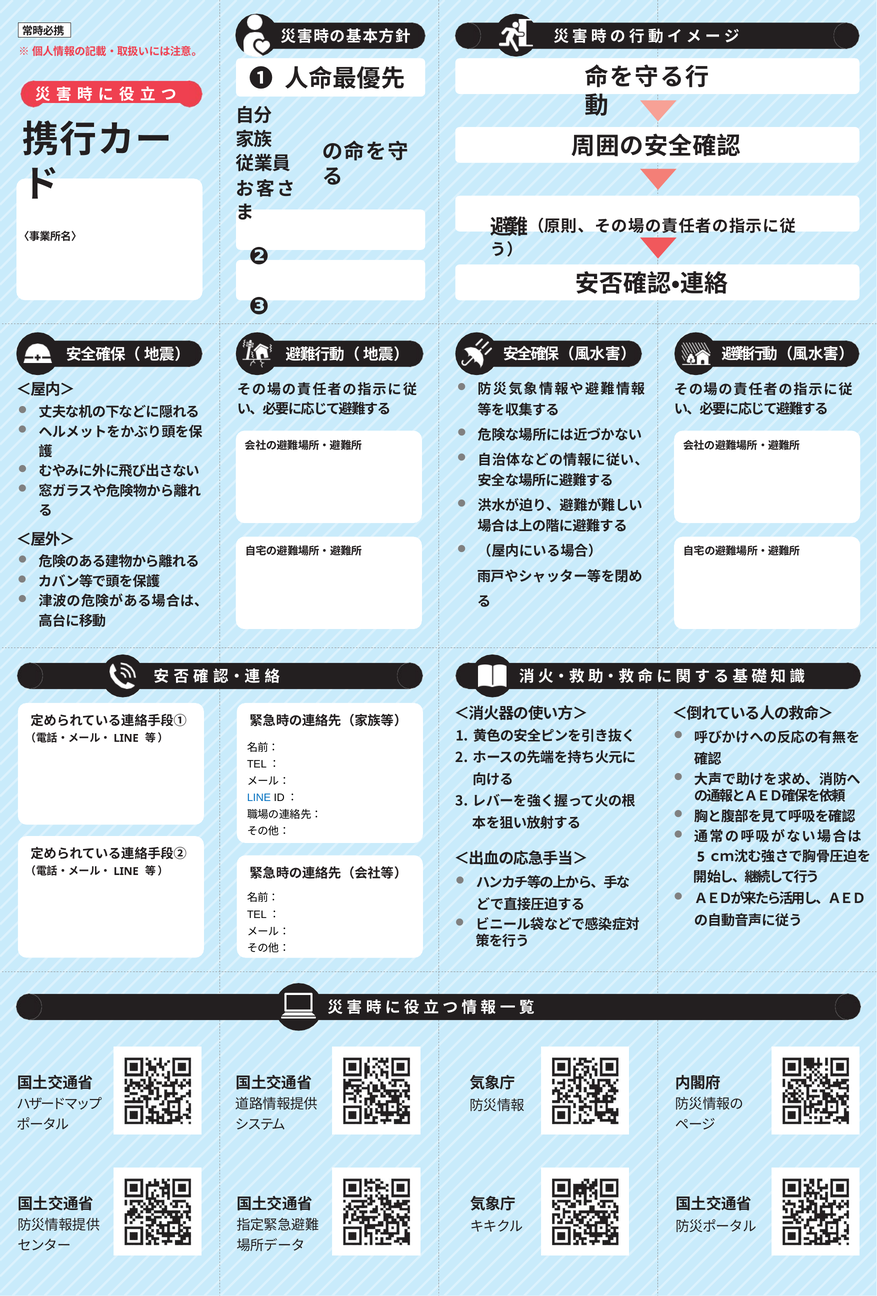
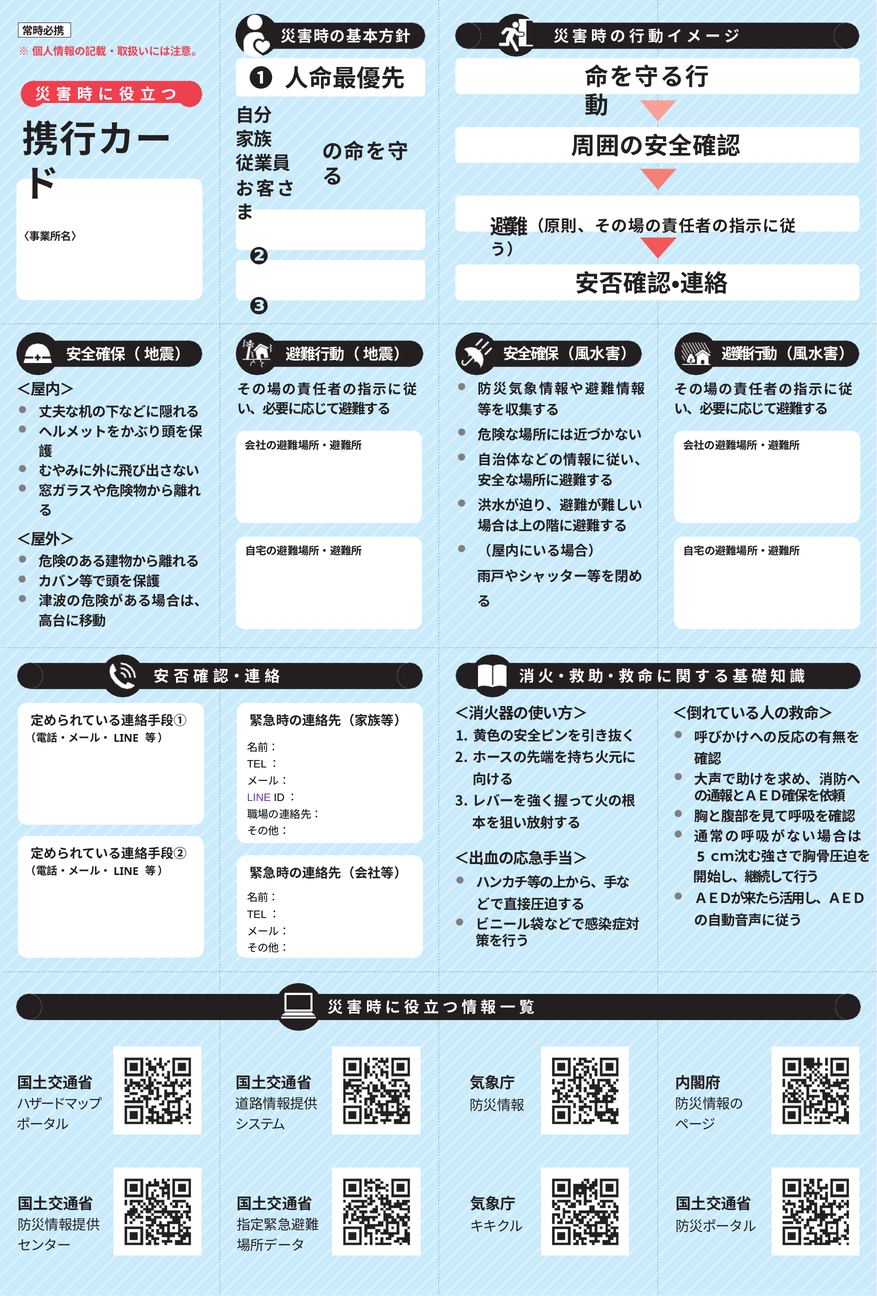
LINE colour: blue -> purple (259, 798)
